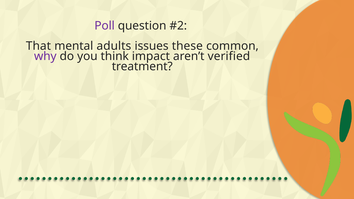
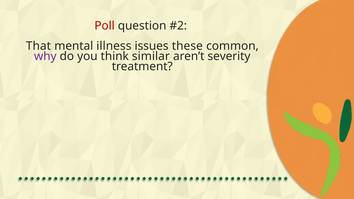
Poll colour: purple -> red (105, 26)
adults: adults -> illness (114, 46)
impact: impact -> similar (151, 56)
verified: verified -> severity (229, 56)
